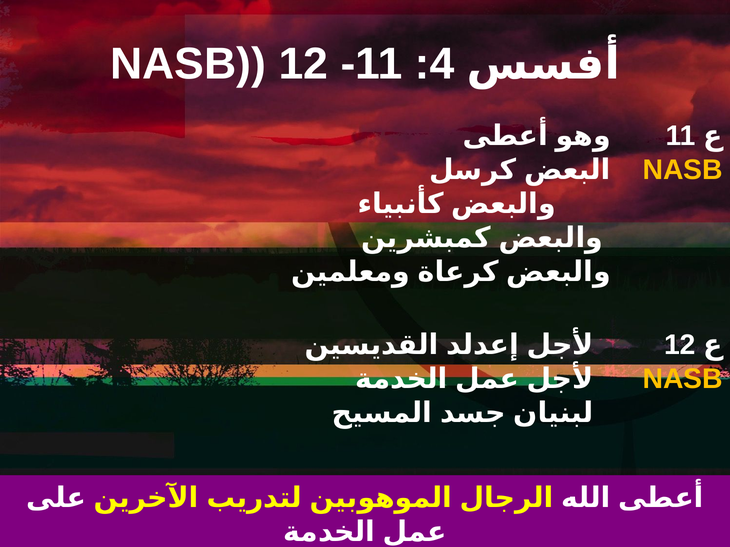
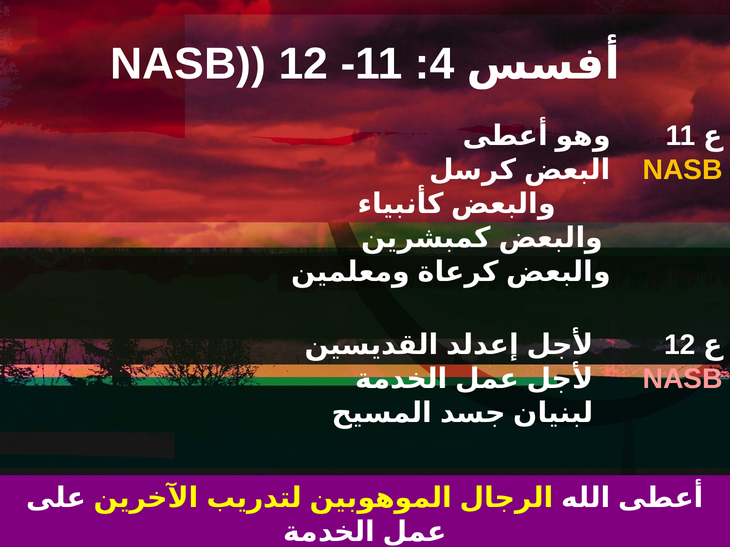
NASB colour: yellow -> pink (683, 379)
